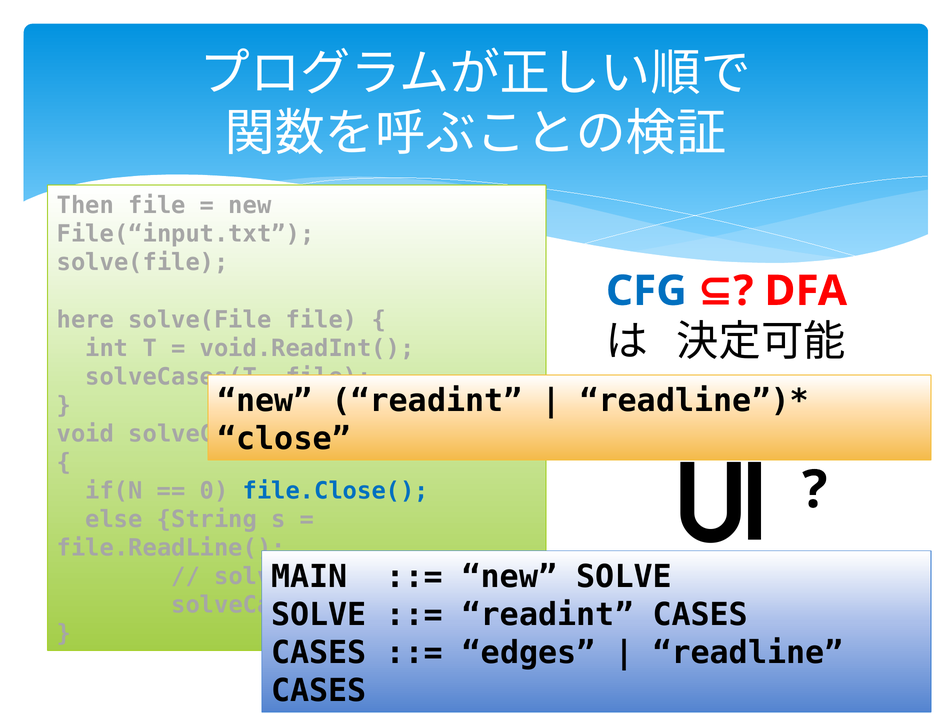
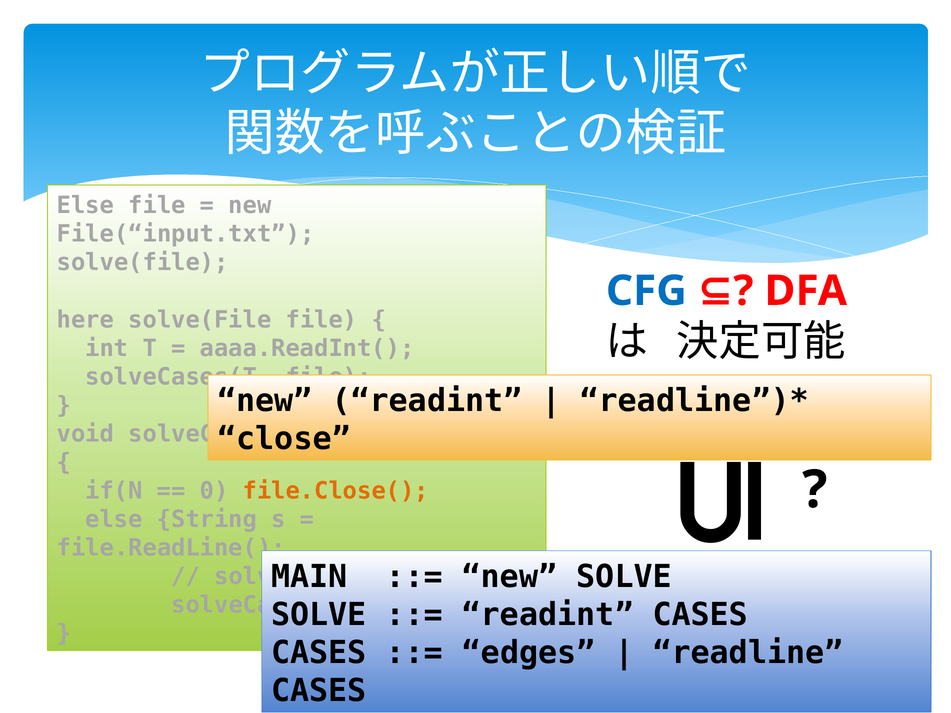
Then: Then -> Else (85, 206)
void.ReadInt(: void.ReadInt( -> aaaa.ReadInt( (307, 348)
file.Close( colour: blue -> orange (336, 491)
